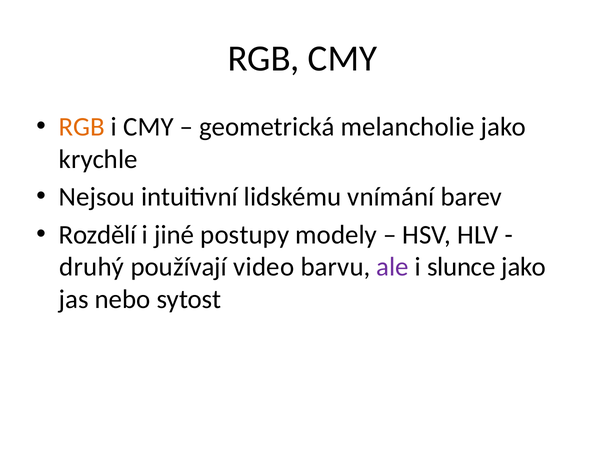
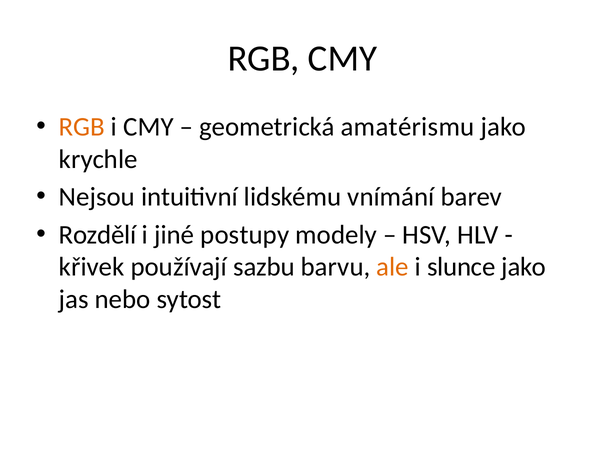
melancholie: melancholie -> amatérismu (408, 127)
druhý: druhý -> křivek (92, 267)
video: video -> sazbu (264, 267)
ale colour: purple -> orange (393, 267)
